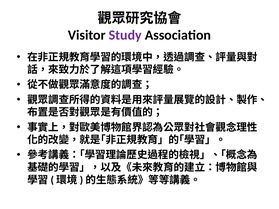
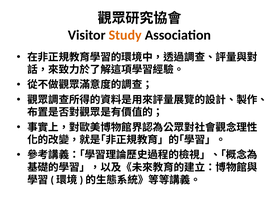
Study colour: purple -> orange (125, 35)
